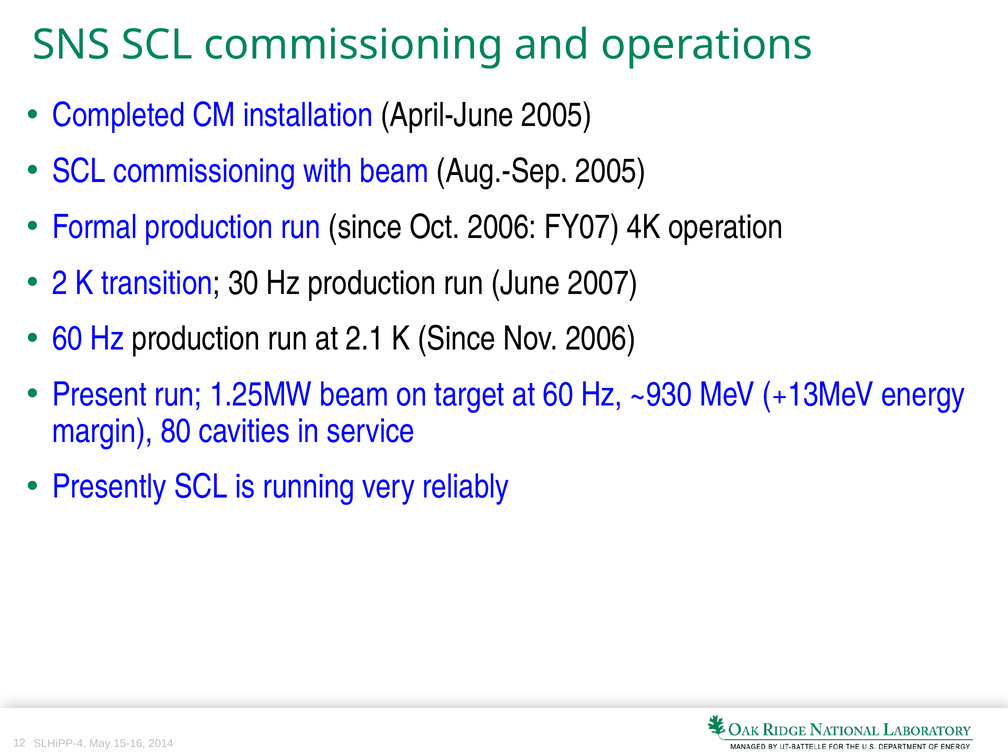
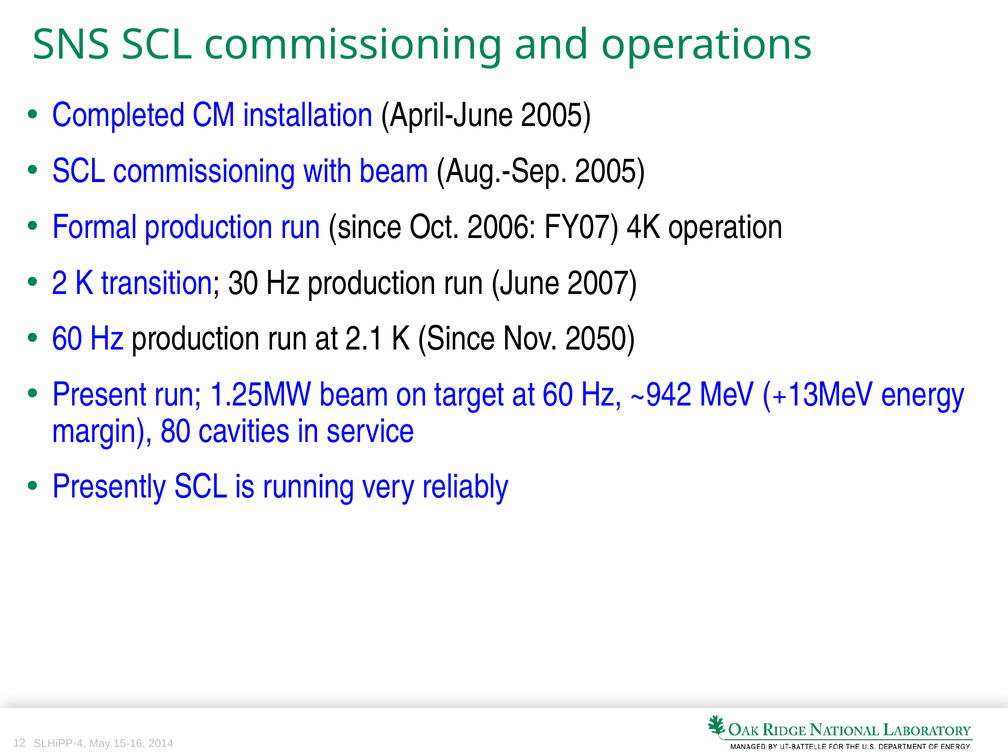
Nov 2006: 2006 -> 2050 (601, 339)
~930: ~930 -> ~942 (661, 395)
